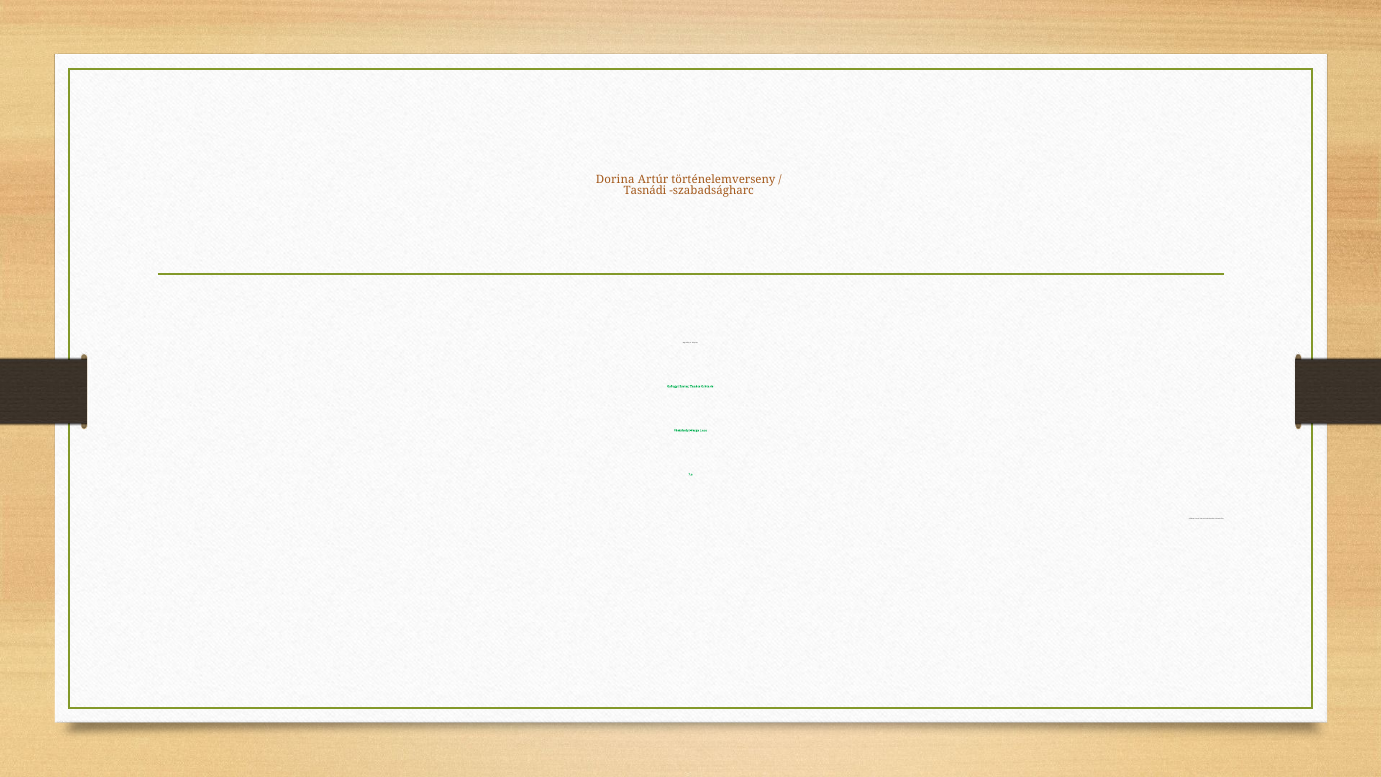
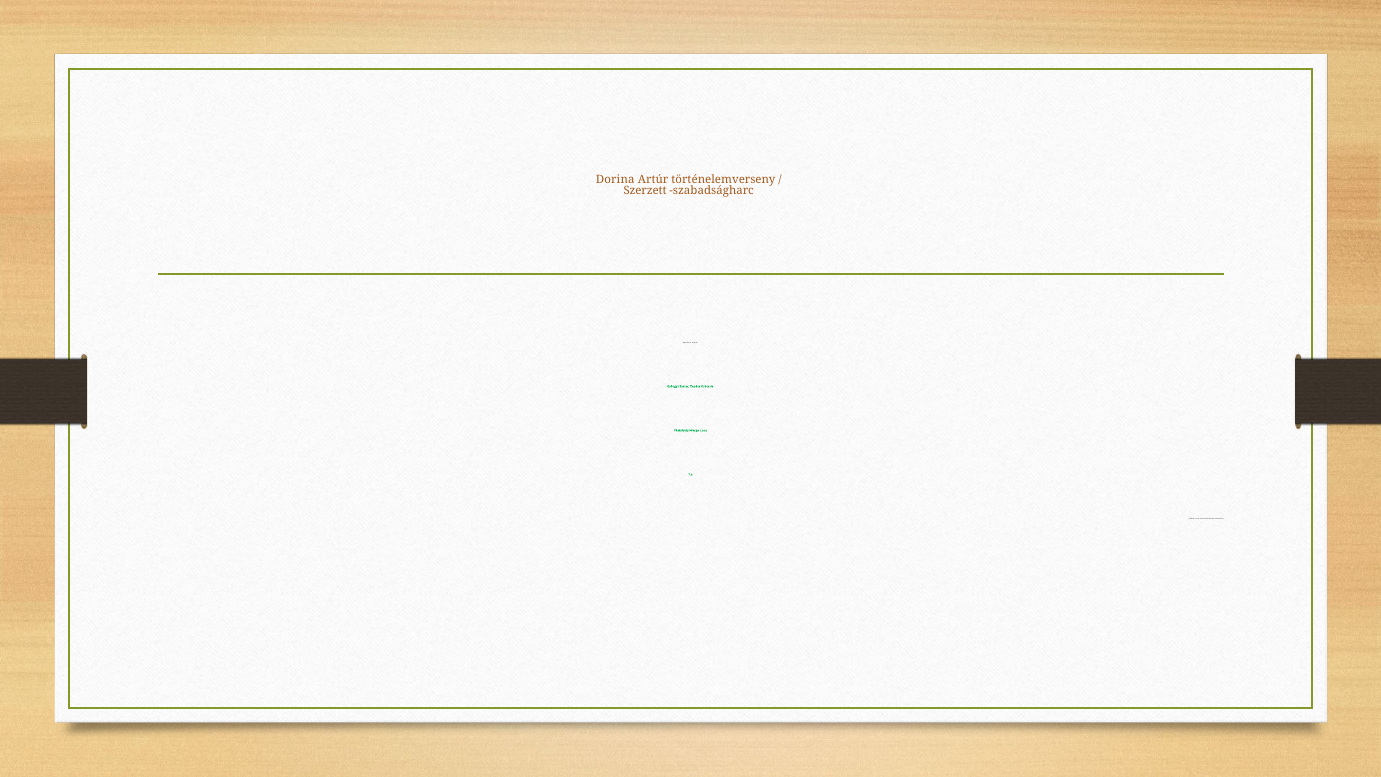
Tasnádi: Tasnádi -> Szerzett (645, 191)
